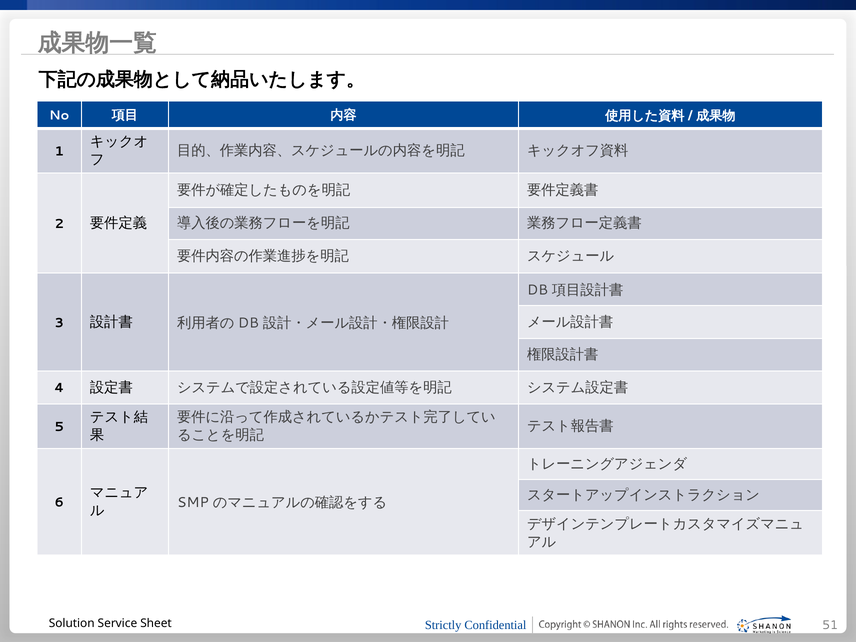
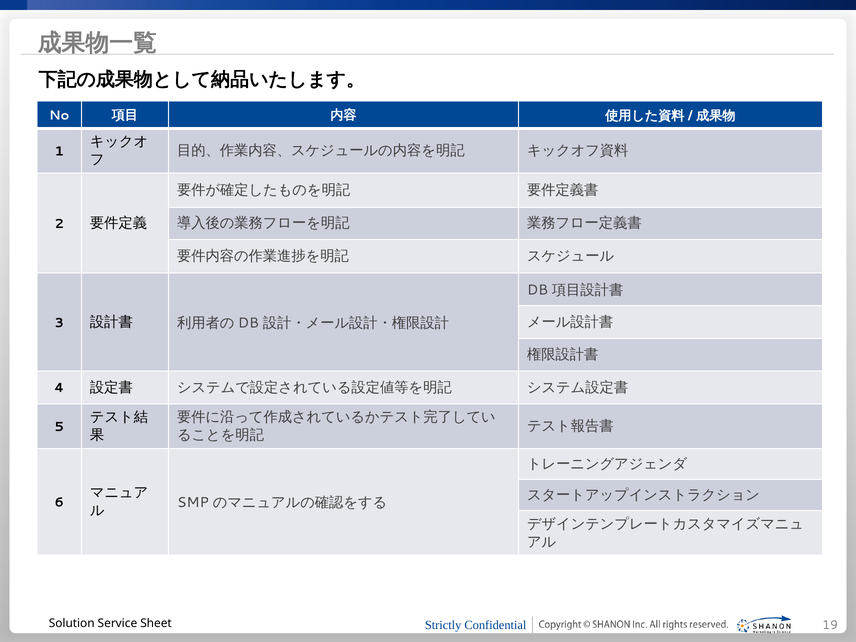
51: 51 -> 19 (830, 625)
